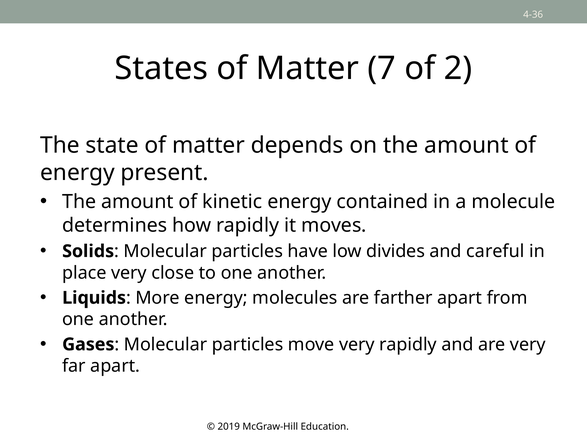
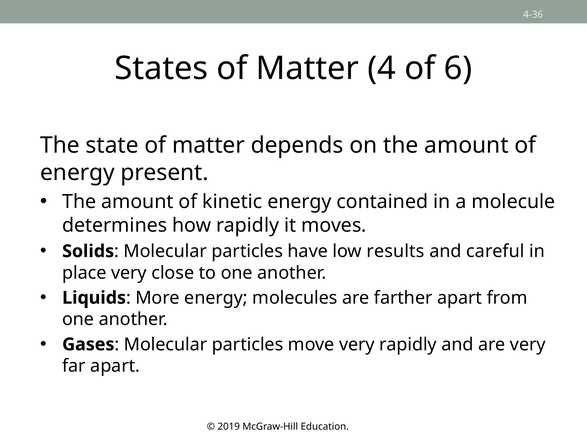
7: 7 -> 4 (382, 68)
2: 2 -> 6 (458, 68)
divides: divides -> results (395, 251)
